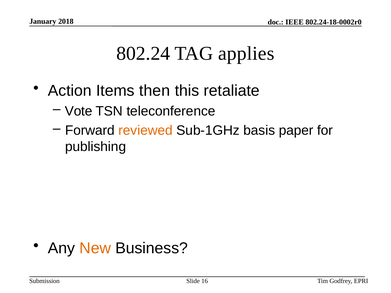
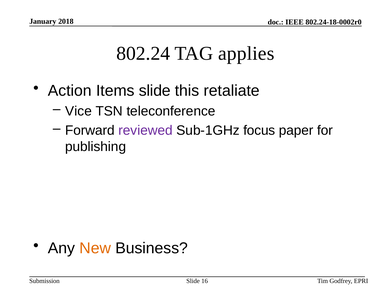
Items then: then -> slide (155, 91)
Vote: Vote -> Vice (79, 111)
reviewed colour: orange -> purple (146, 131)
basis: basis -> focus (259, 131)
